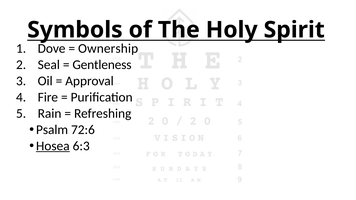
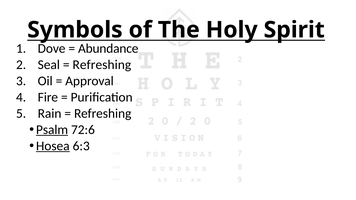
Ownership: Ownership -> Abundance (108, 49)
Gentleness: Gentleness -> Refreshing (102, 65)
Psalm underline: none -> present (52, 130)
